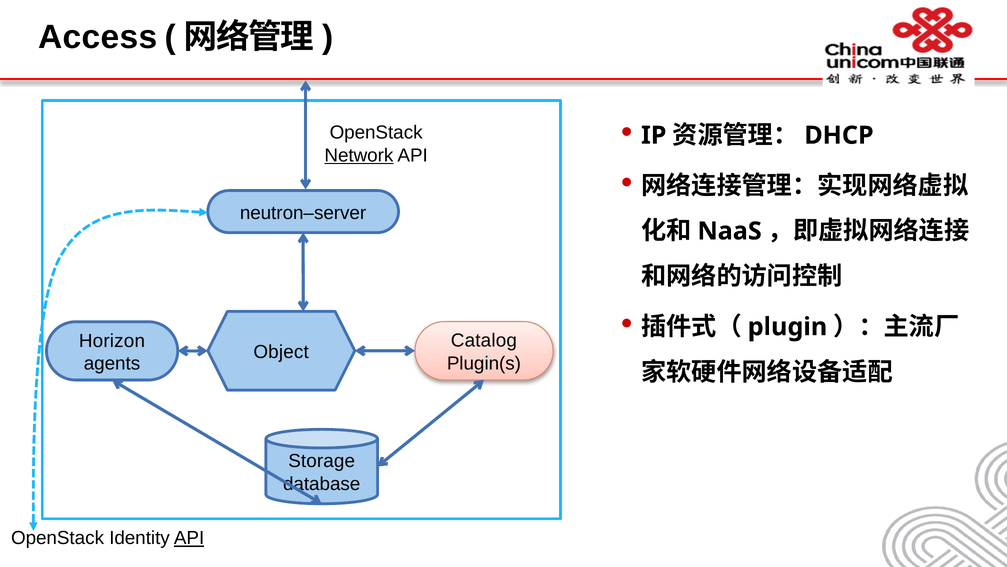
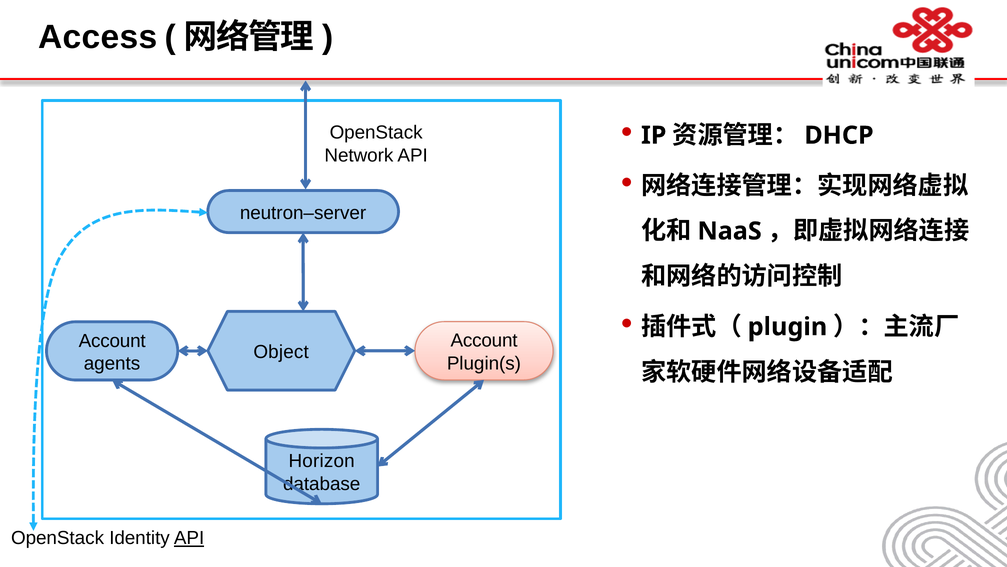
Network underline: present -> none (359, 155)
Catalog: Catalog -> Account (484, 340)
Horizon: Horizon -> Account (112, 341)
Storage: Storage -> Horizon (322, 461)
